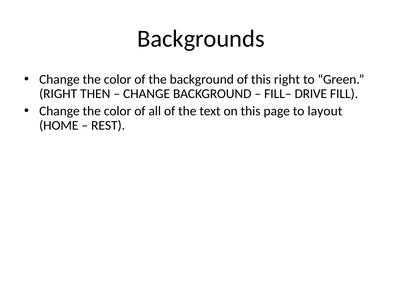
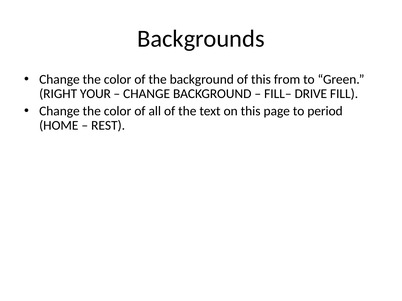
this right: right -> from (287, 80)
THEN: THEN -> YOUR (95, 94)
layout: layout -> period (325, 111)
